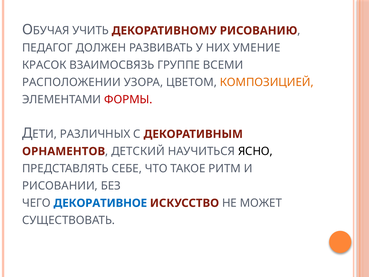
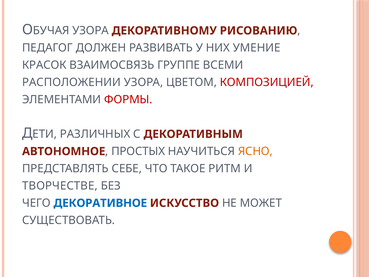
УЧИТЬ: УЧИТЬ -> УЗОРА (91, 31)
КОМПОЗИЦИЕЙ colour: orange -> red (267, 82)
ОРНАМЕНТОВ: ОРНАМЕНТОВ -> АВТОНОМНОЕ (64, 151)
ДЕТСКИЙ: ДЕТСКИЙ -> ПРОСТЫХ (138, 151)
ЯСНО colour: black -> orange (255, 151)
РИСОВАНИИ: РИСОВАНИИ -> ТВОРЧЕСТВЕ (60, 186)
